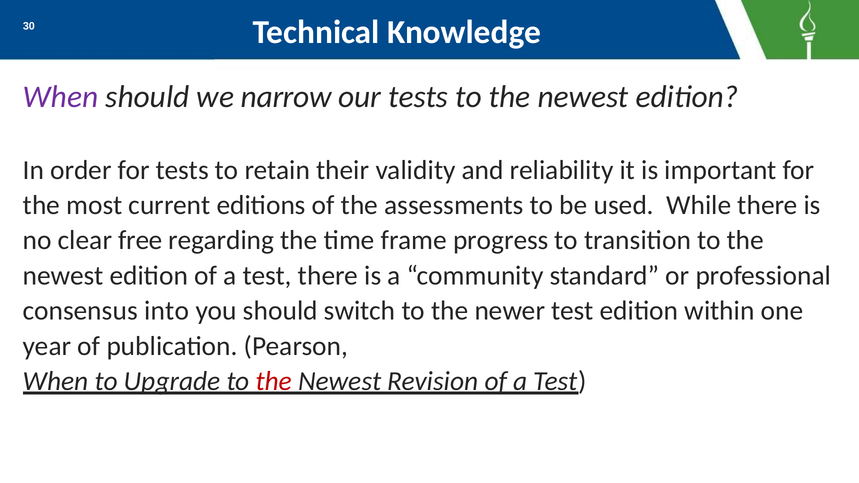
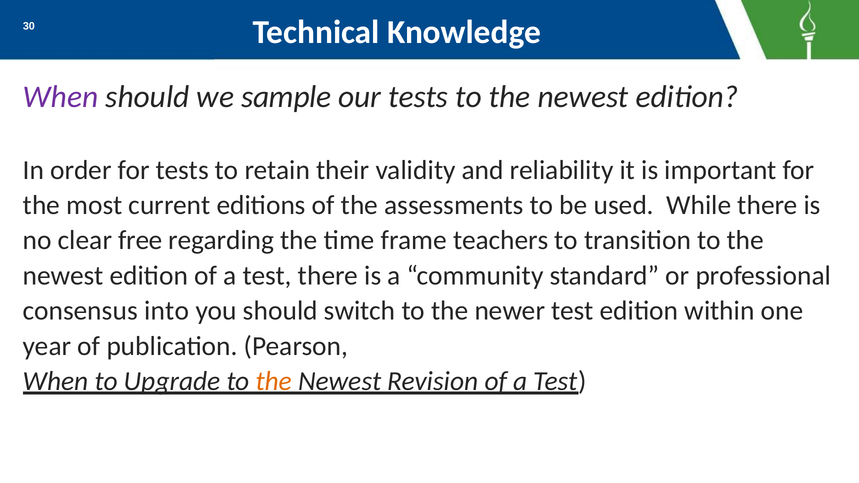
narrow: narrow -> sample (286, 97)
progress: progress -> teachers (501, 241)
the colour: red -> orange (274, 381)
